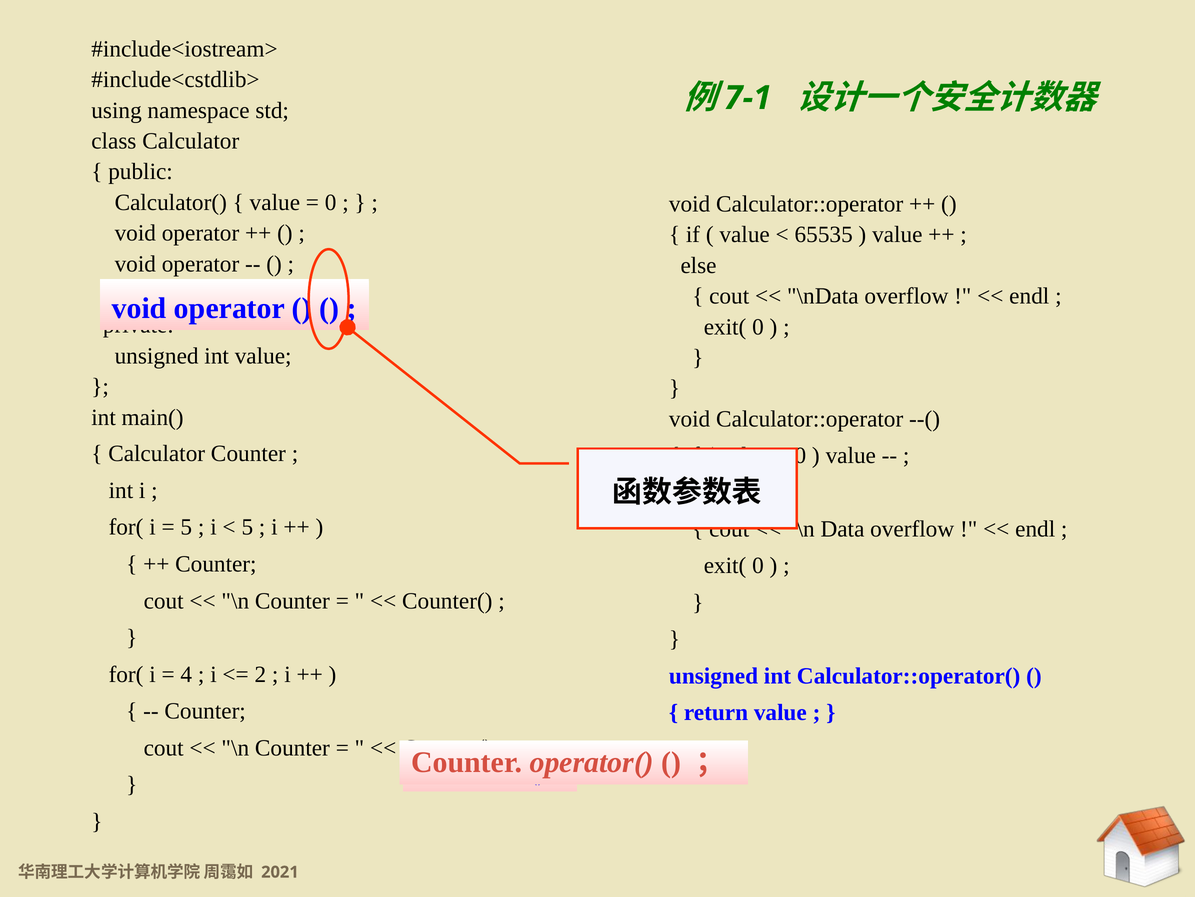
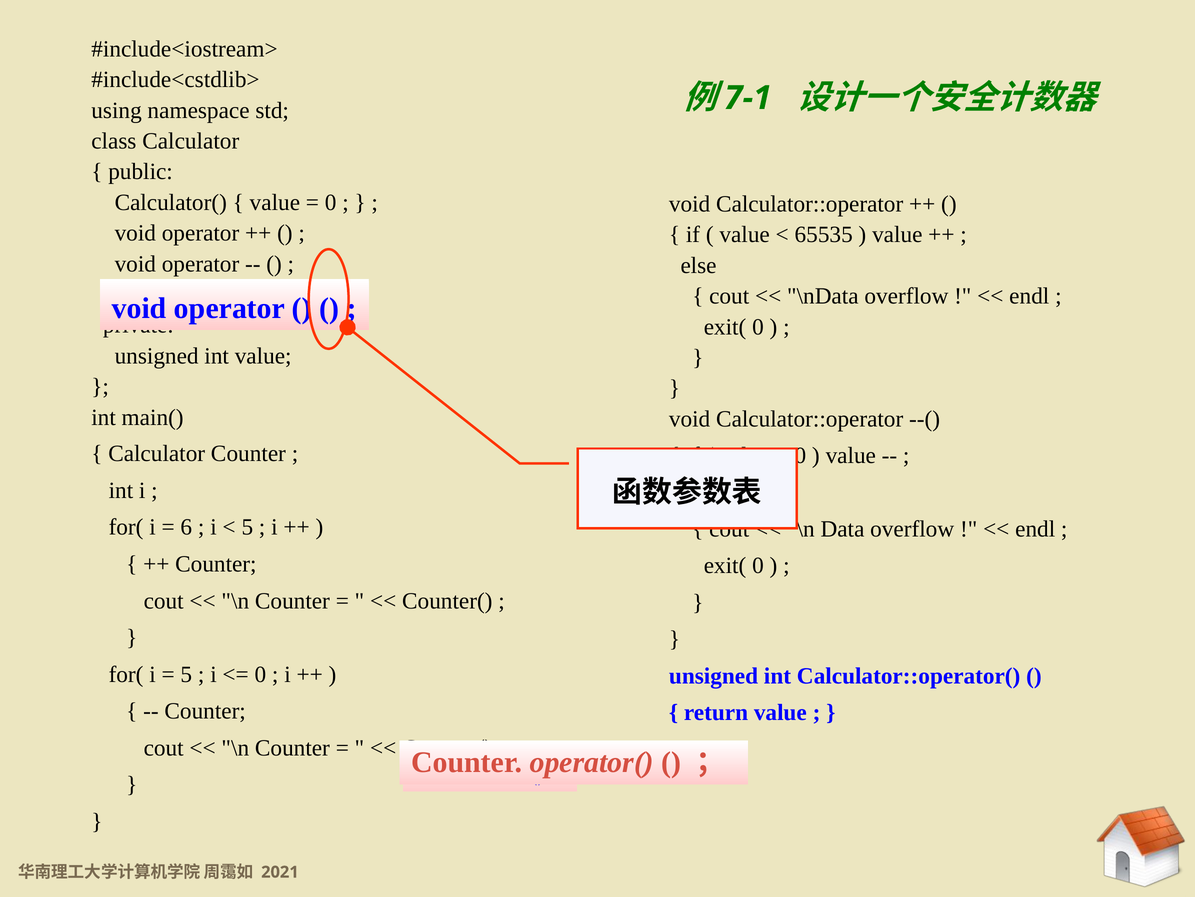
5: 5 -> 6 (186, 527)
4: 4 -> 5 (186, 674)
2: 2 -> 0 (260, 674)
